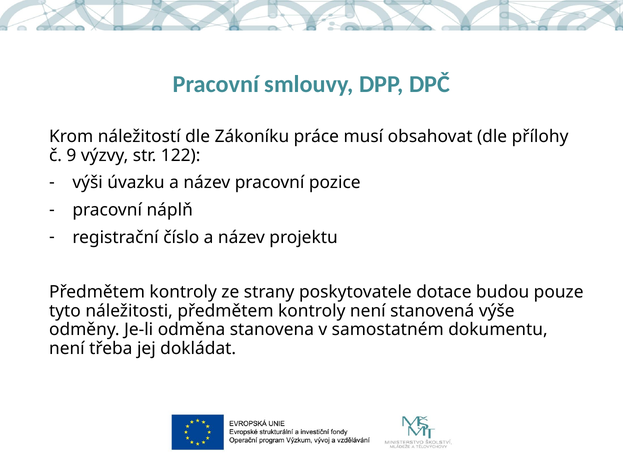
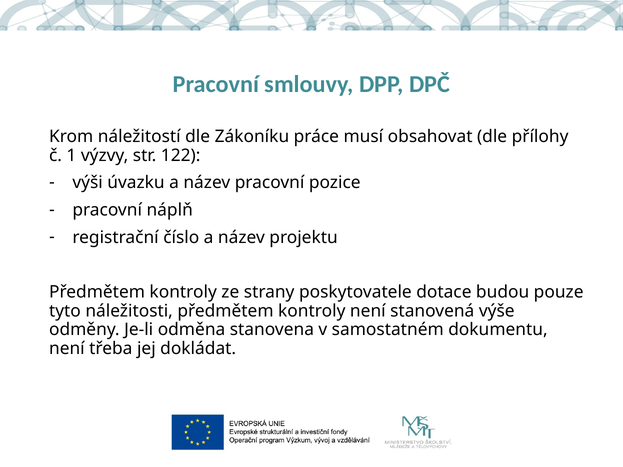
9: 9 -> 1 (71, 155)
